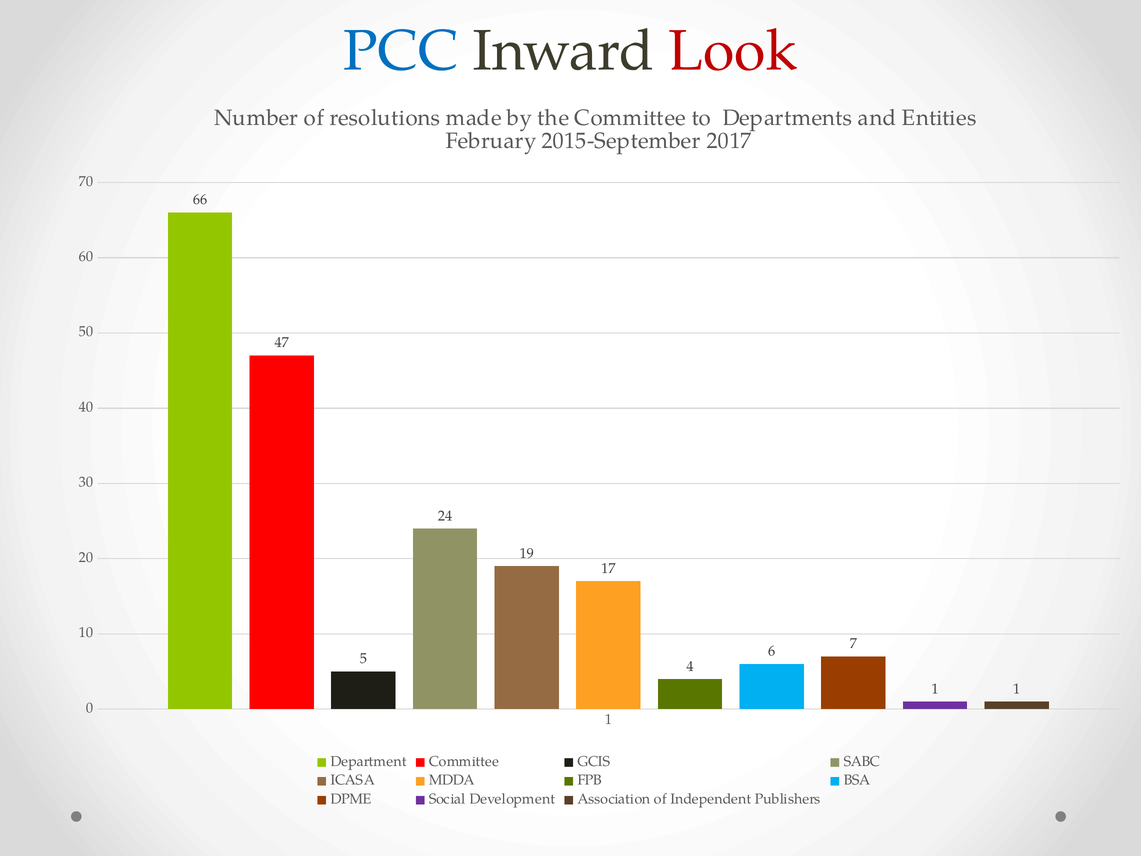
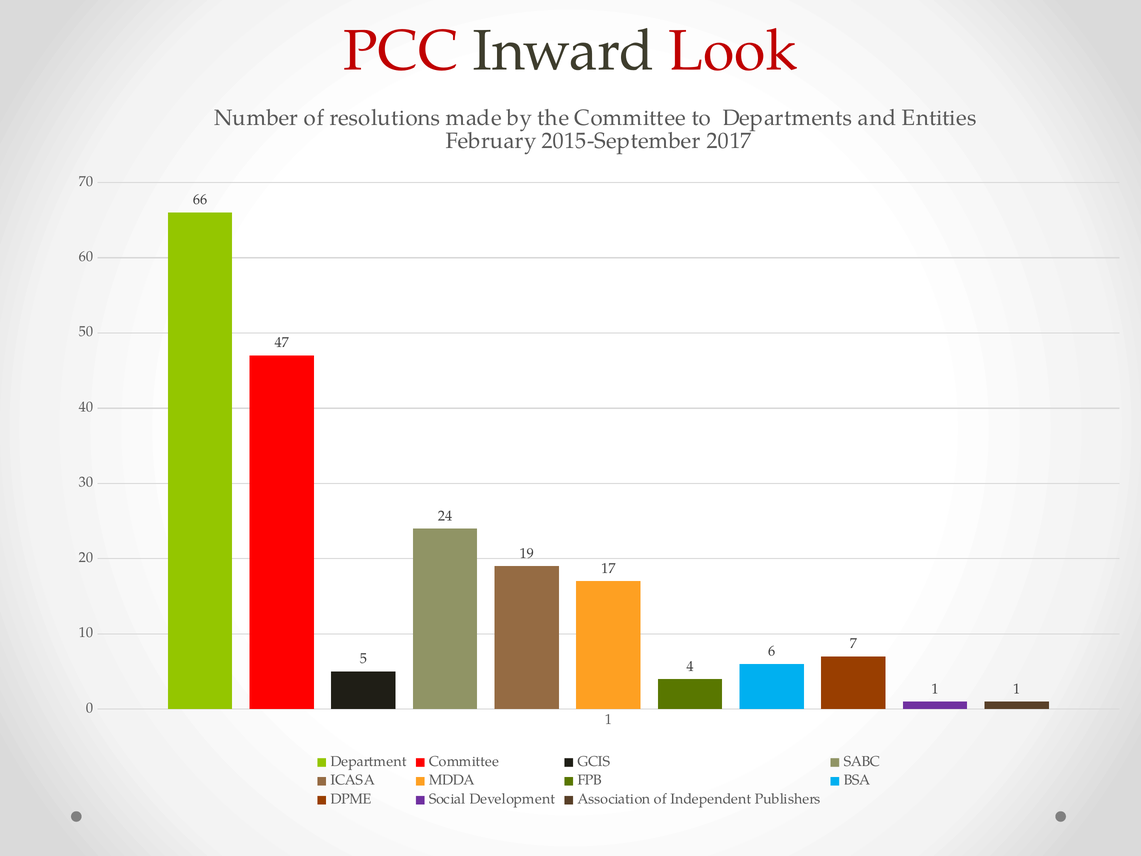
PCC colour: blue -> red (401, 51)
